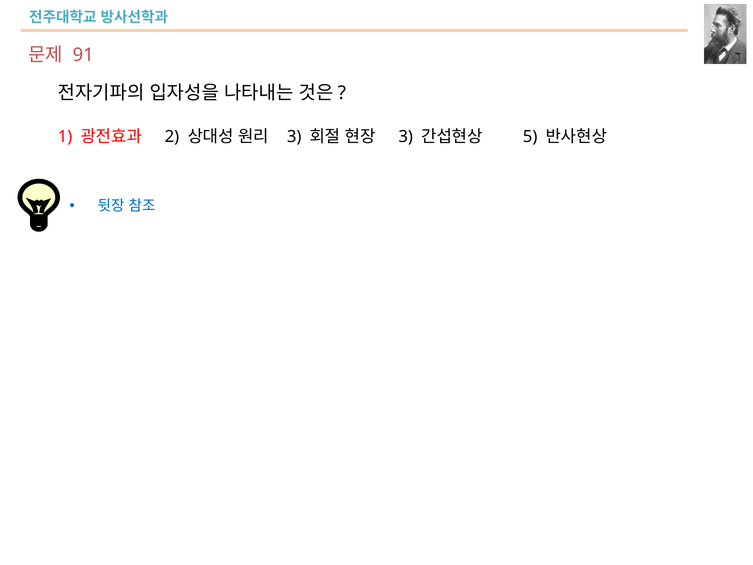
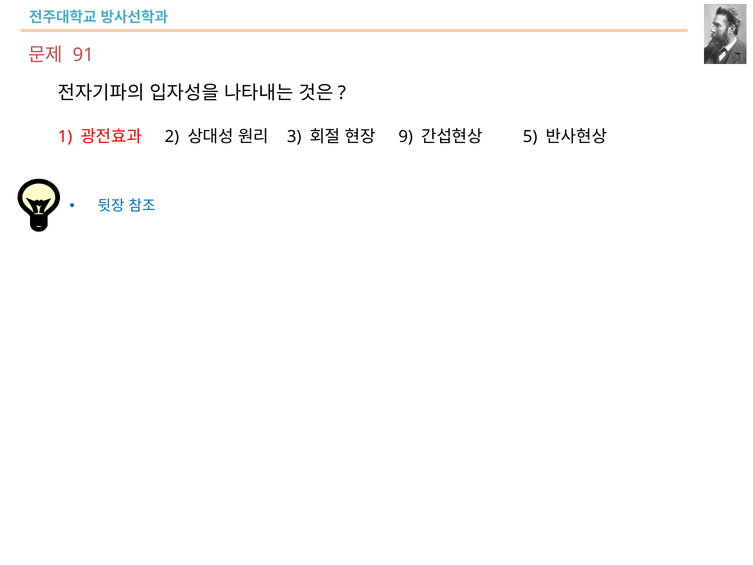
3: 3 -> 9 (406, 137)
